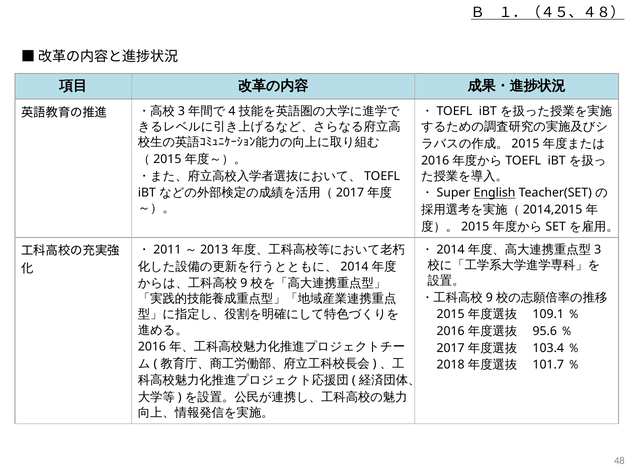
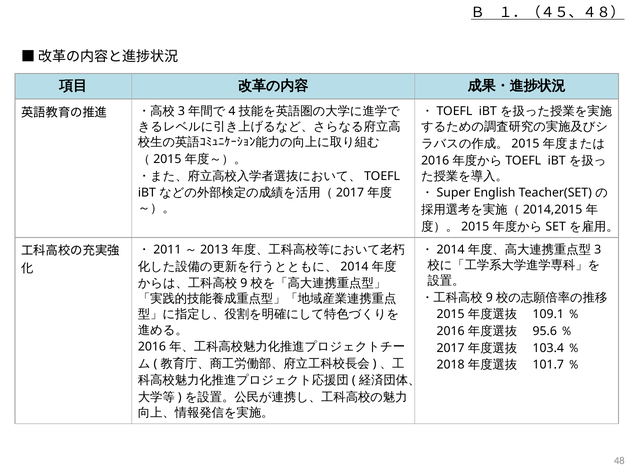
English underline: present -> none (495, 193)
